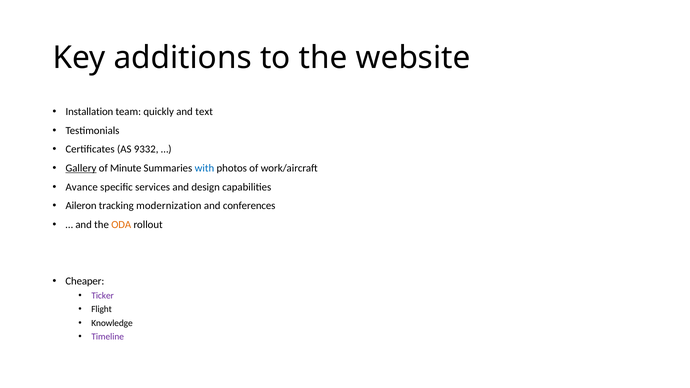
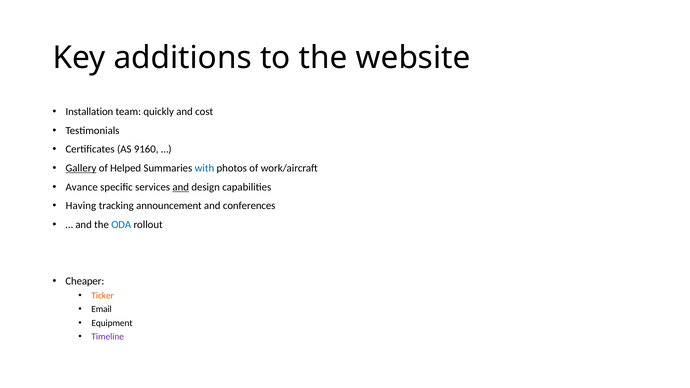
text: text -> cost (204, 112)
9332: 9332 -> 9160 (146, 149)
Minute: Minute -> Helped (126, 168)
and underline: none -> present (181, 187)
Aileron: Aileron -> Having (81, 206)
modernization: modernization -> announcement (169, 206)
ODA colour: orange -> blue (121, 225)
Ticker colour: purple -> orange (103, 296)
Flight: Flight -> Email (102, 309)
Knowledge: Knowledge -> Equipment (112, 323)
